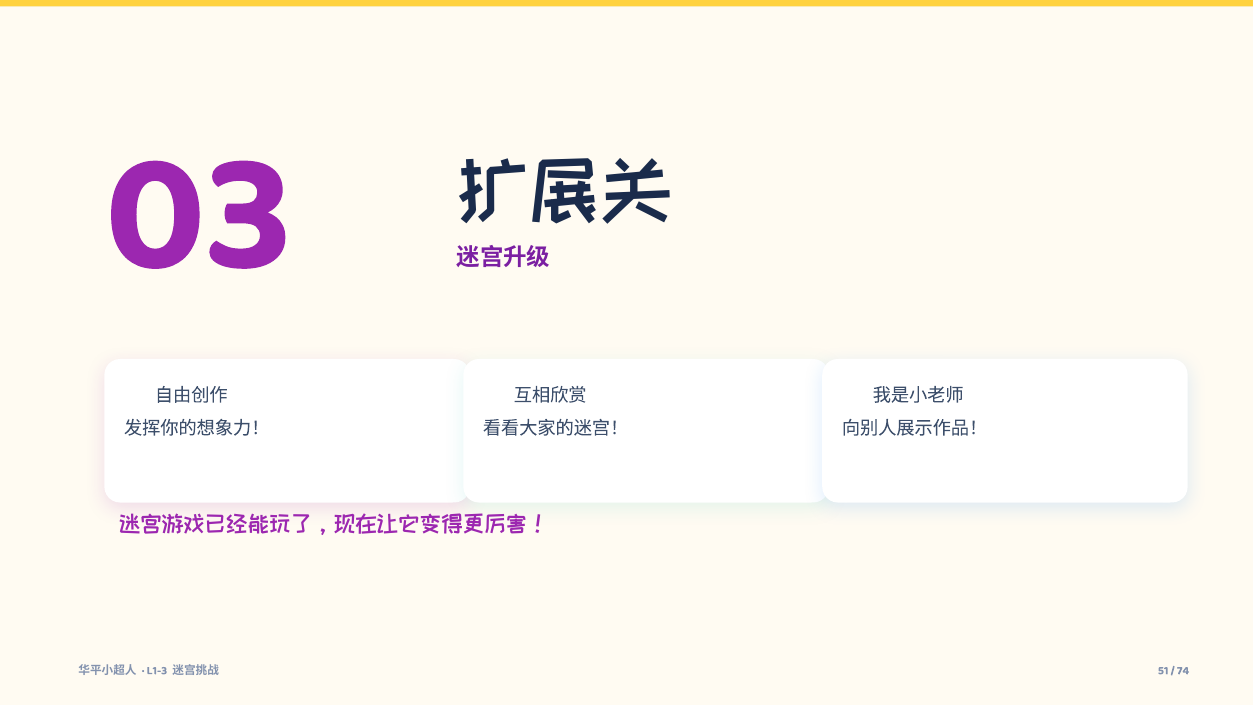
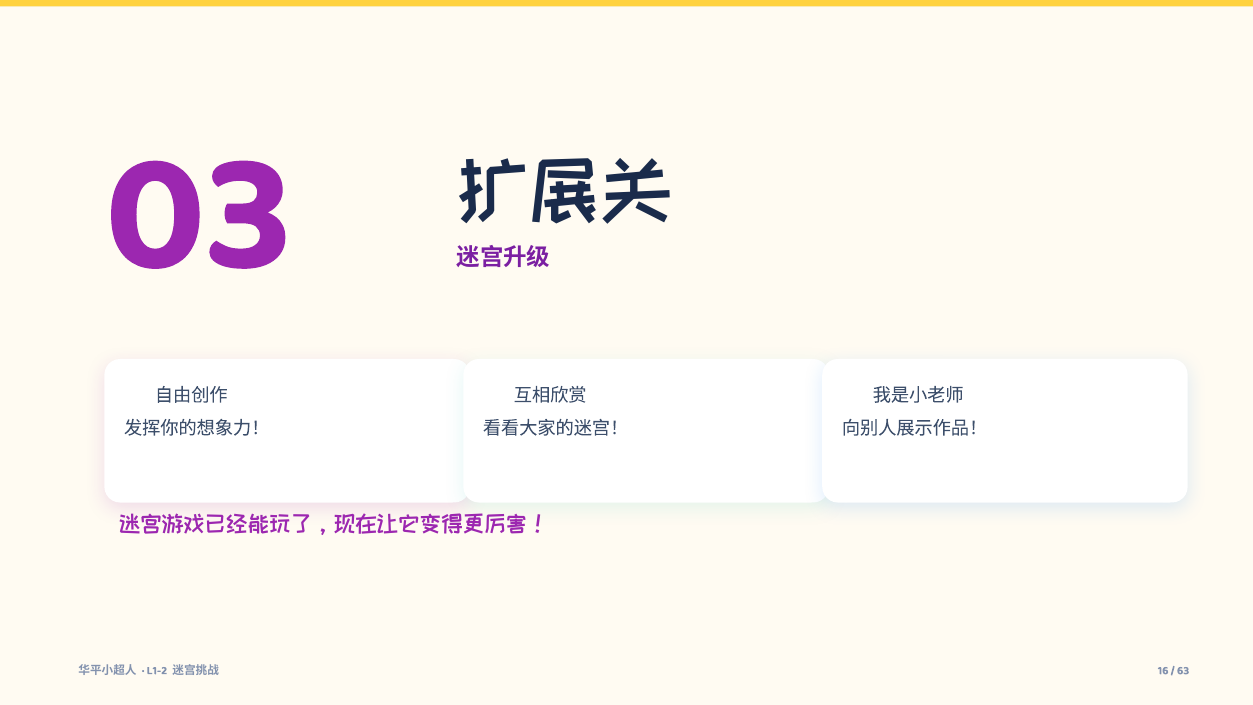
L1-3: L1-3 -> L1-2 (157, 670)
51: 51 -> 16 (1163, 670)
74: 74 -> 63 (1183, 670)
